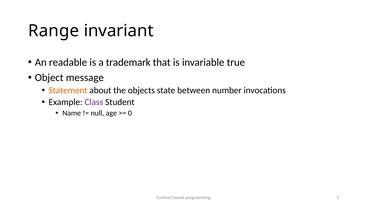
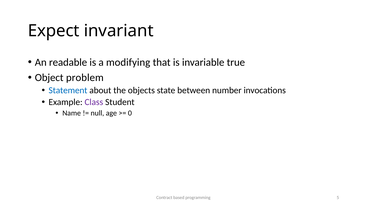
Range: Range -> Expect (54, 31)
trademark: trademark -> modifying (128, 62)
message: message -> problem (85, 77)
Statement colour: orange -> blue (68, 90)
